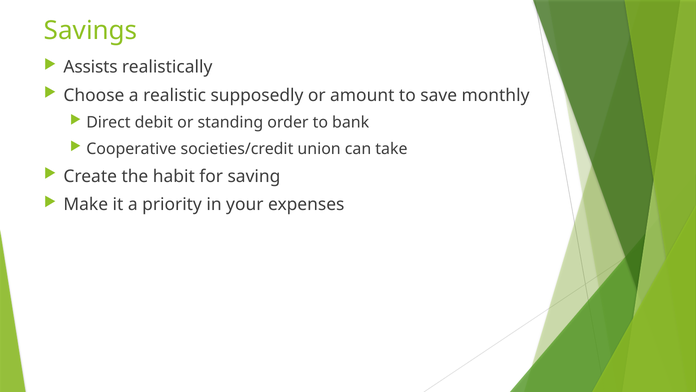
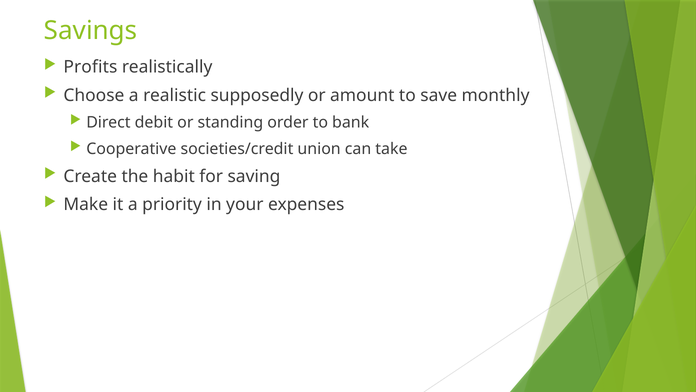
Assists: Assists -> Profits (90, 67)
